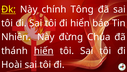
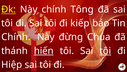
hiển: hiển -> kiếp (80, 23)
Nhiên: Nhiên -> Chính (16, 37)
tôi underline: none -> present (105, 50)
Hoài: Hoài -> Hiệp (12, 64)
